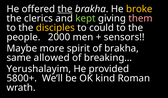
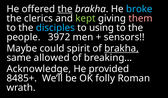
broke colour: yellow -> light blue (139, 9)
disciples colour: yellow -> light blue (55, 28)
could: could -> using (102, 28)
2000: 2000 -> 3972 (59, 37)
more: more -> could (52, 49)
brakha underline: none -> present (122, 49)
Yerushalayim: Yerushalayim -> Acknowledge (39, 69)
5800+: 5800+ -> 8485+ (22, 79)
kind: kind -> folly (105, 79)
